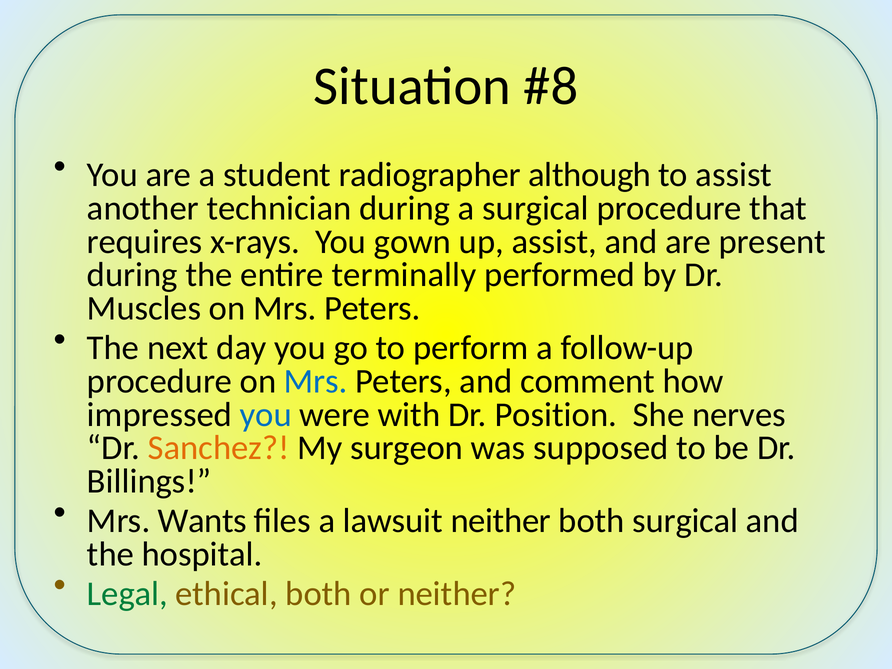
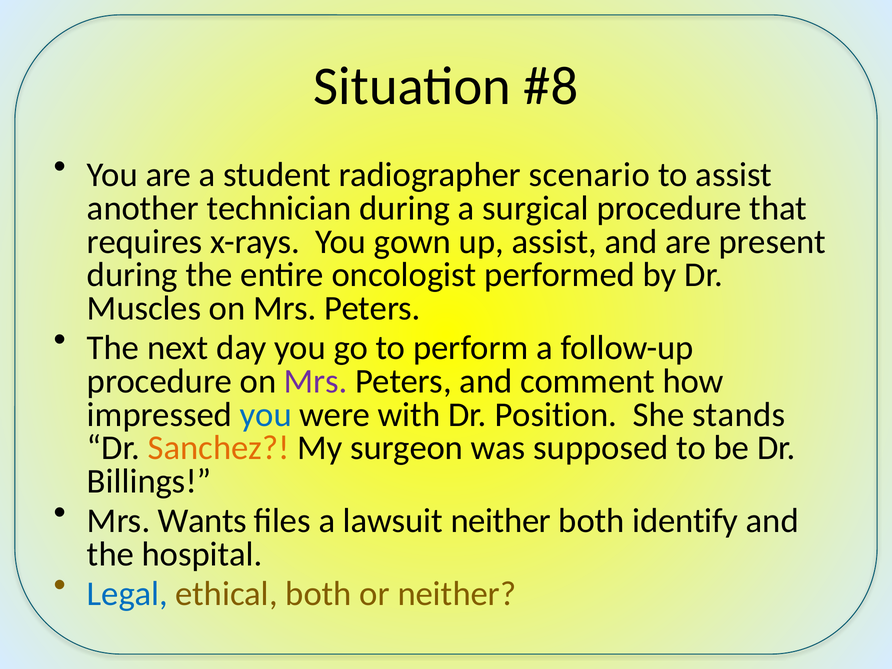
although: although -> scenario (589, 175)
terminally: terminally -> oncologist (404, 275)
Mrs colour: blue -> purple (316, 381)
nerves: nerves -> stands (739, 415)
both surgical: surgical -> identify (685, 521)
Legal colour: green -> blue (127, 594)
